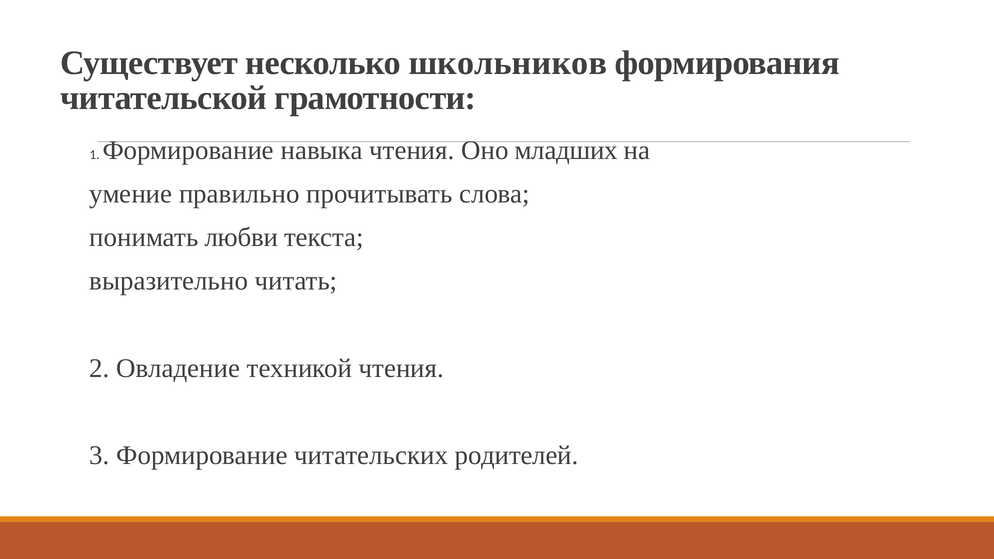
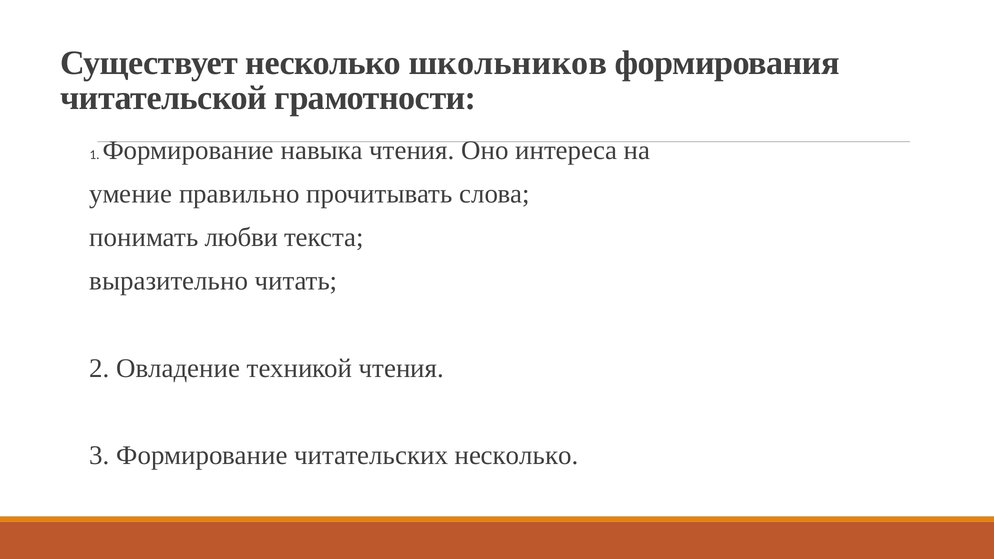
младших: младших -> интереса (566, 150)
читательских родителей: родителей -> несколько (516, 455)
